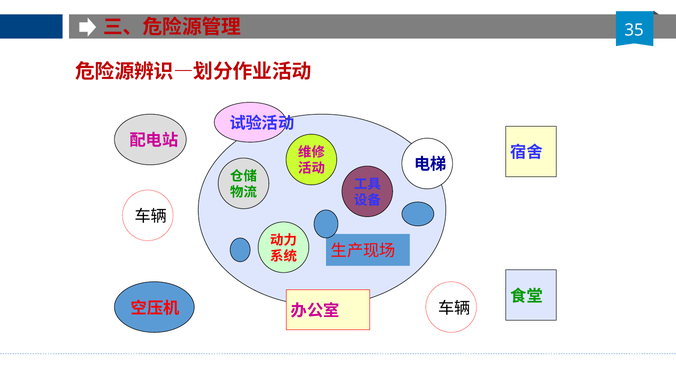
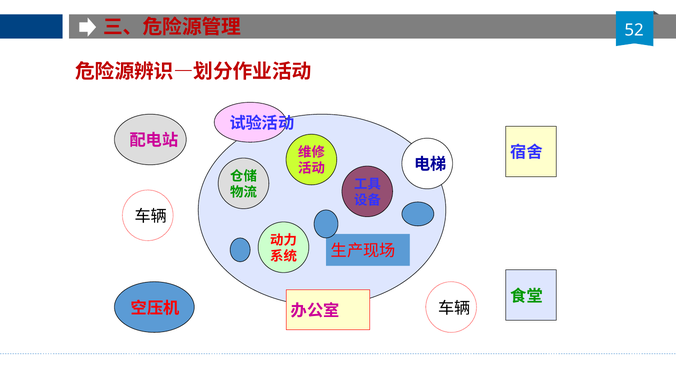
35: 35 -> 52 (634, 30)
